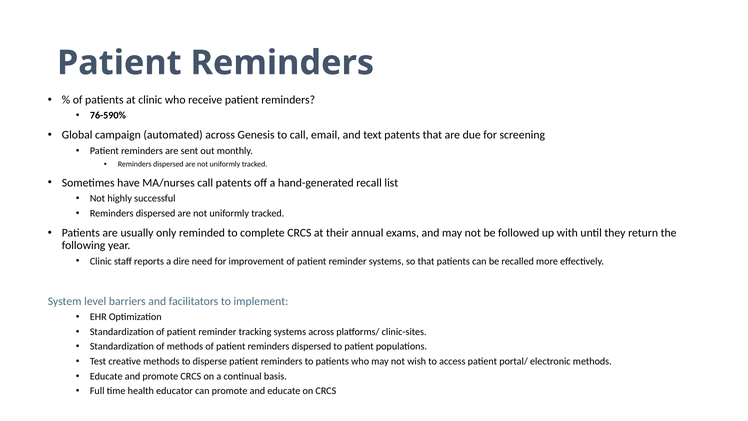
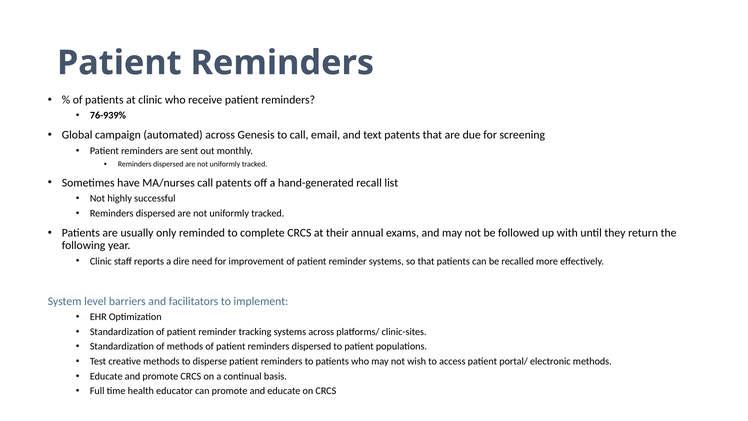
76-590%: 76-590% -> 76-939% (108, 115)
